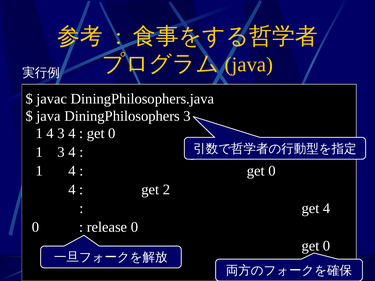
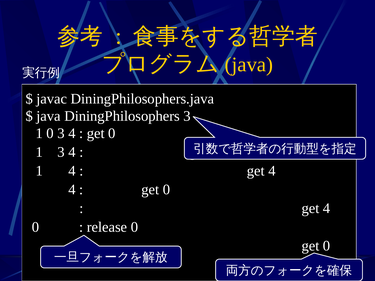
4: 4 -> 0 (50, 133)
0: 0 -> 4 (272, 171)
2: 2 -> 0 (166, 190)
